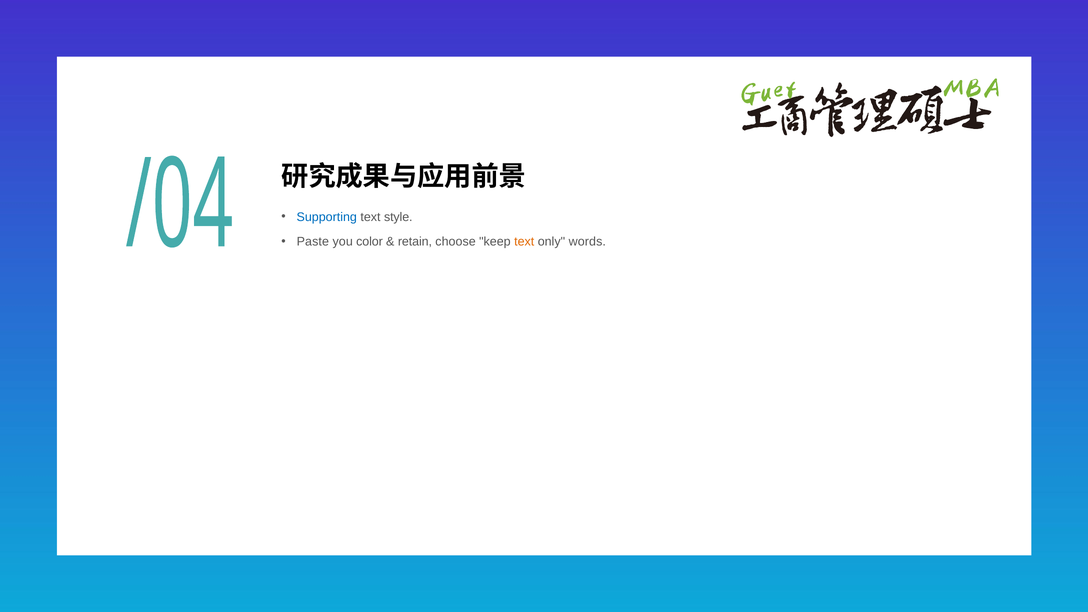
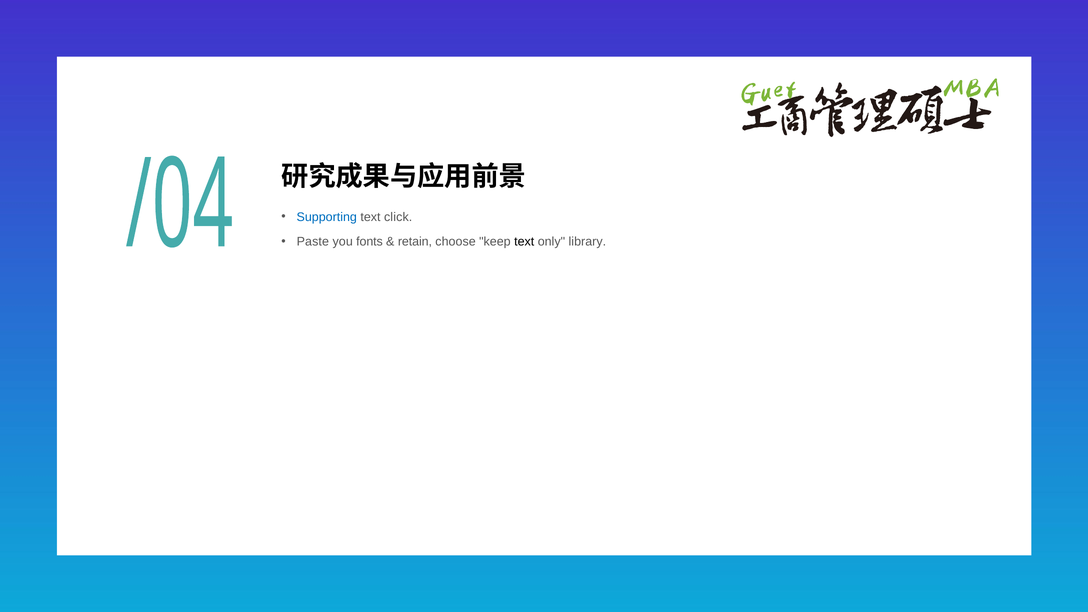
style: style -> click (398, 217)
color: color -> fonts (370, 242)
text colour: orange -> black (524, 242)
words: words -> library (587, 242)
